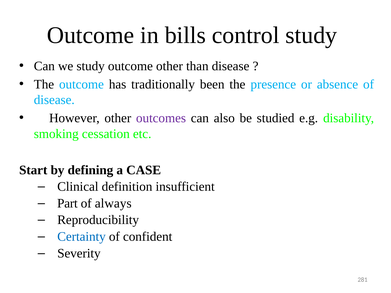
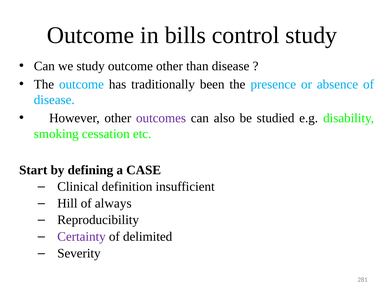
Part: Part -> Hill (67, 203)
Certainty colour: blue -> purple (81, 237)
confident: confident -> delimited (148, 237)
